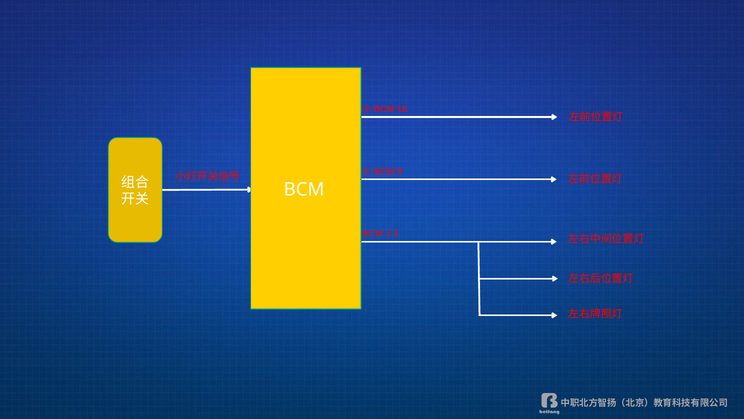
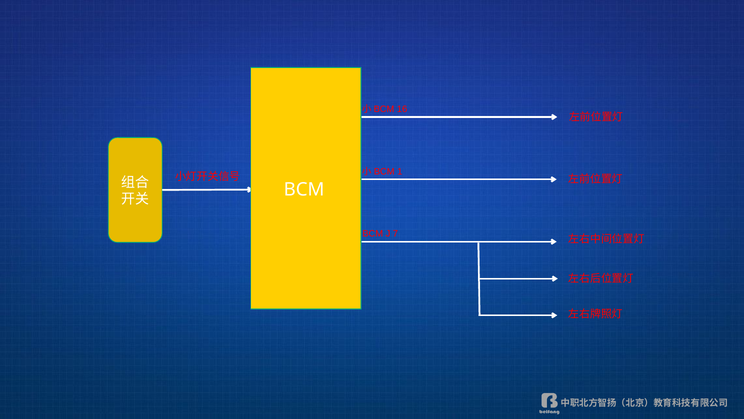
9: 9 -> 1 (400, 171)
3: 3 -> 7 (395, 234)
